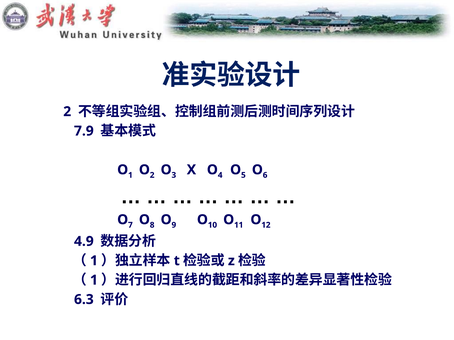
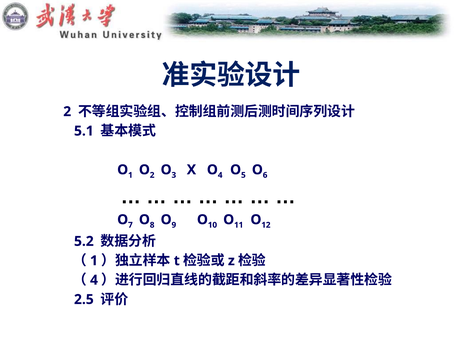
7.9: 7.9 -> 5.1 (84, 131)
4.9: 4.9 -> 5.2 (84, 242)
1: 1 -> 4 (94, 280)
6.3: 6.3 -> 2.5 (84, 300)
